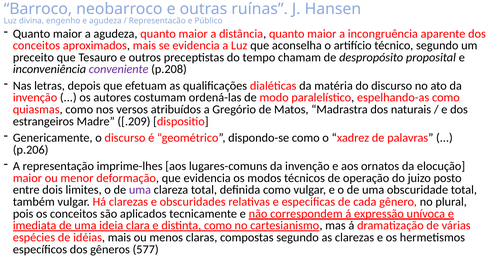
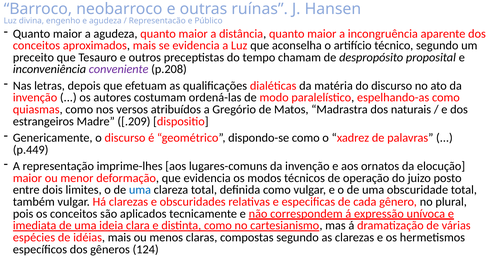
p.206: p.206 -> p.449 (31, 150)
uma colour: purple -> blue (140, 190)
577: 577 -> 124 (146, 250)
